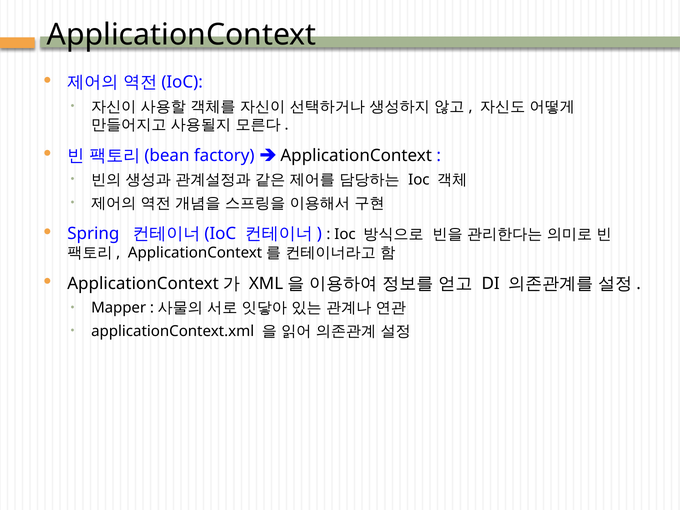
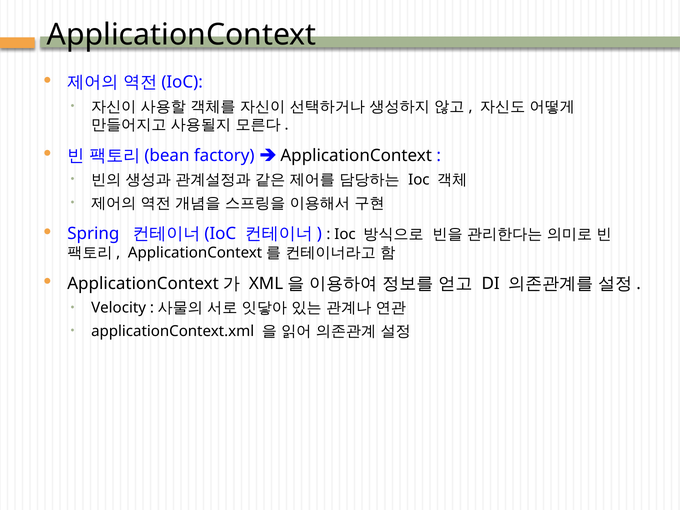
Mapper: Mapper -> Velocity (119, 308)
